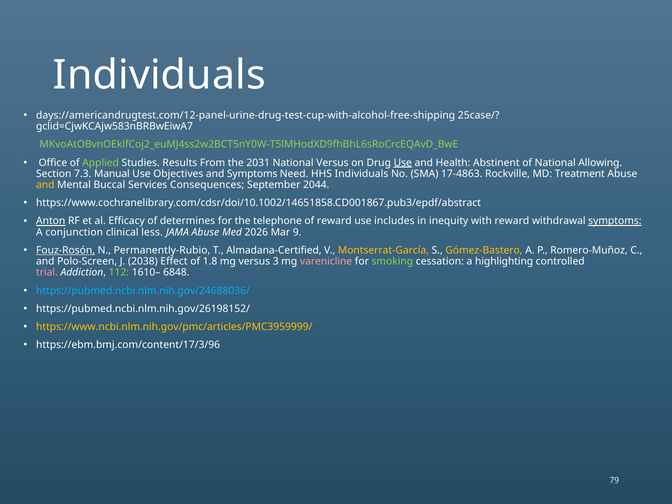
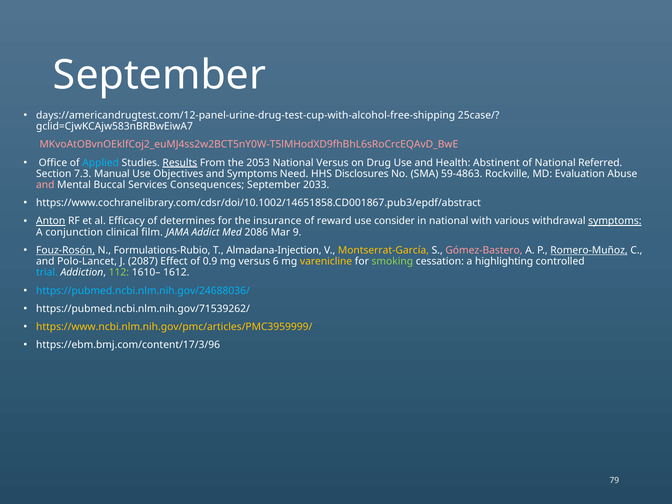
Individuals: Individuals -> September (159, 75)
MKvoAtOBvnOEklfCoj2_euMJ4ss2w2BCT5nY0W-T5lMHodXD9fhBhL6sRoCrcEQAvD_BwE colour: light green -> pink (249, 145)
Applied colour: light green -> light blue (101, 163)
Results underline: none -> present (180, 163)
2031: 2031 -> 2053 (258, 163)
Use underline: present -> none (403, 163)
Allowing: Allowing -> Referred (600, 163)
HHS Individuals: Individuals -> Disclosures (362, 174)
17-4863: 17-4863 -> 59-4863 (462, 174)
Treatment: Treatment -> Evaluation (580, 174)
and colour: yellow -> pink (45, 185)
2044: 2044 -> 2033 (316, 185)
telephone: telephone -> insurance (277, 221)
includes: includes -> consider (394, 221)
in inequity: inequity -> national (449, 221)
with reward: reward -> various (512, 221)
less: less -> film (152, 232)
JAMA Abuse: Abuse -> Addict (206, 232)
2026: 2026 -> 2086 (256, 232)
Permanently‐Rubio: Permanently‐Rubio -> Formulations‐Rubio (162, 250)
Almadana‐Certified: Almadana‐Certified -> Almadana‐Injection (274, 250)
Gómez‐Bastero colour: yellow -> pink (484, 250)
Romero‐Muñoz underline: none -> present (589, 250)
Polo‐Screen: Polo‐Screen -> Polo‐Lancet (87, 261)
2038: 2038 -> 2087 (143, 261)
1.8: 1.8 -> 0.9 (210, 261)
3: 3 -> 6 (276, 261)
varenicline colour: pink -> yellow (326, 261)
trial colour: pink -> light blue (47, 273)
6848: 6848 -> 1612 (176, 273)
https://pubmed.ncbi.nlm.nih.gov/26198152/: https://pubmed.ncbi.nlm.nih.gov/26198152/ -> https://pubmed.ncbi.nlm.nih.gov/71539262/ (143, 309)
